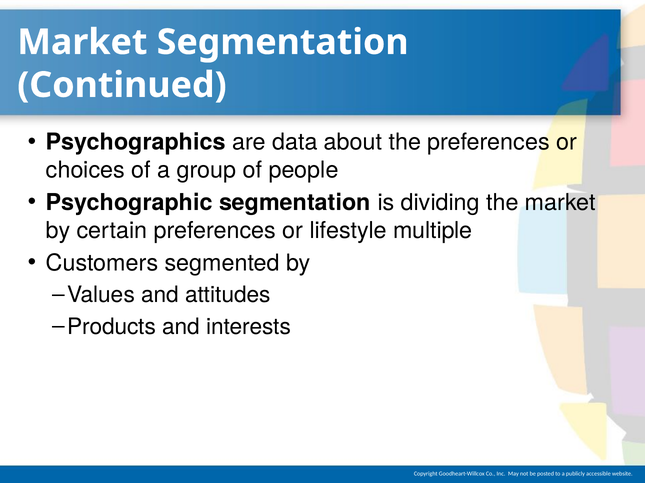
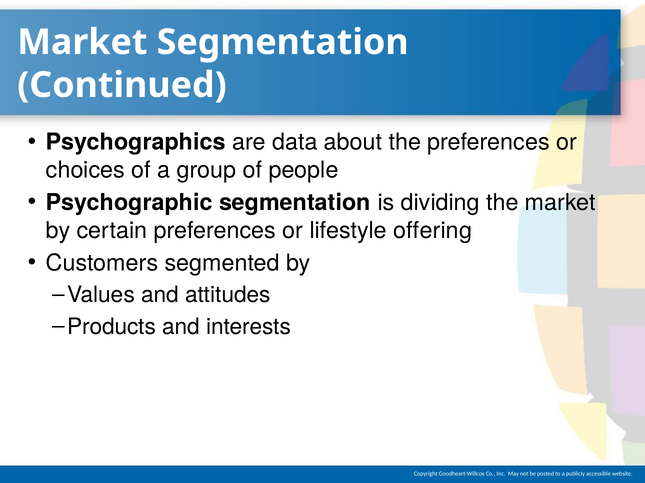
multiple: multiple -> offering (433, 231)
